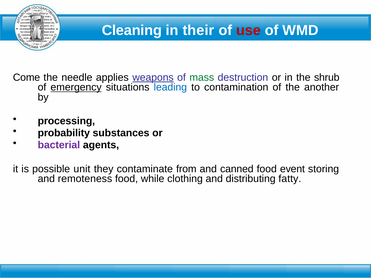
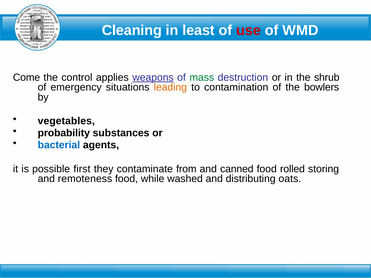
their: their -> least (199, 30)
needle: needle -> control (77, 77)
emergency underline: present -> none (76, 87)
leading colour: blue -> orange (170, 87)
another: another -> bowlers (322, 87)
processing: processing -> vegetables (66, 121)
bacterial colour: purple -> blue (59, 145)
unit: unit -> first (82, 169)
event: event -> rolled (292, 169)
clothing: clothing -> washed (185, 179)
fatty: fatty -> oats (290, 179)
